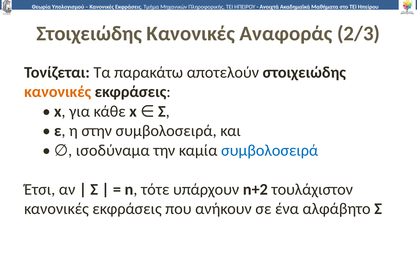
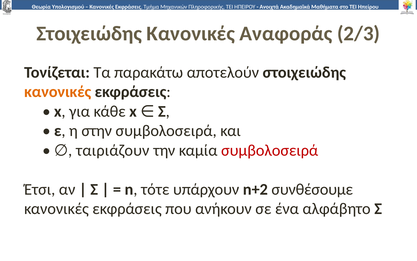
ισοδύναμα: ισοδύναμα -> ταιριάζουν (113, 150)
συμβολοσειρά colour: blue -> red (270, 150)
τουλάχιστον: τουλάχιστον -> συνθέσουμε (312, 189)
